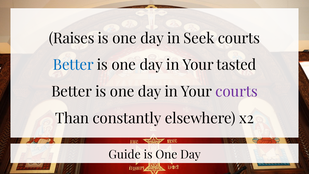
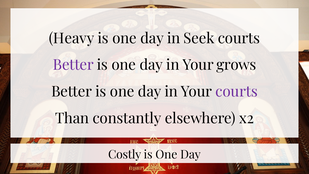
Raises: Raises -> Heavy (72, 38)
Better colour: blue -> purple (73, 65)
tasted: tasted -> grows (236, 65)
Guide: Guide -> Costly (125, 155)
